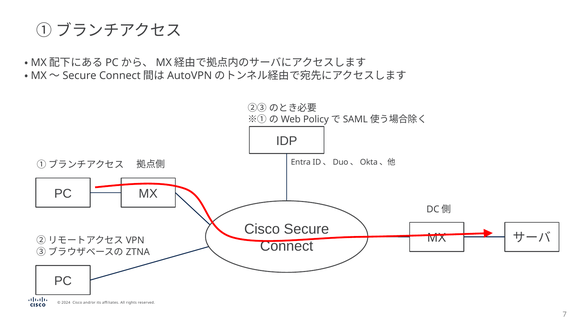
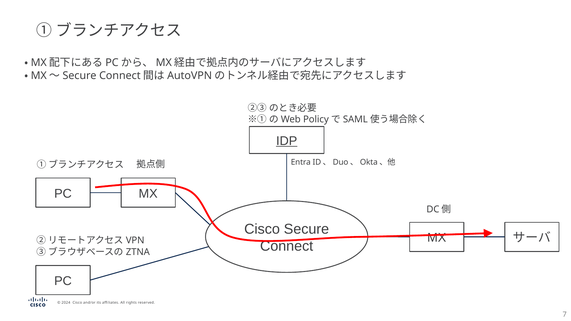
IDP underline: none -> present (287, 141)
